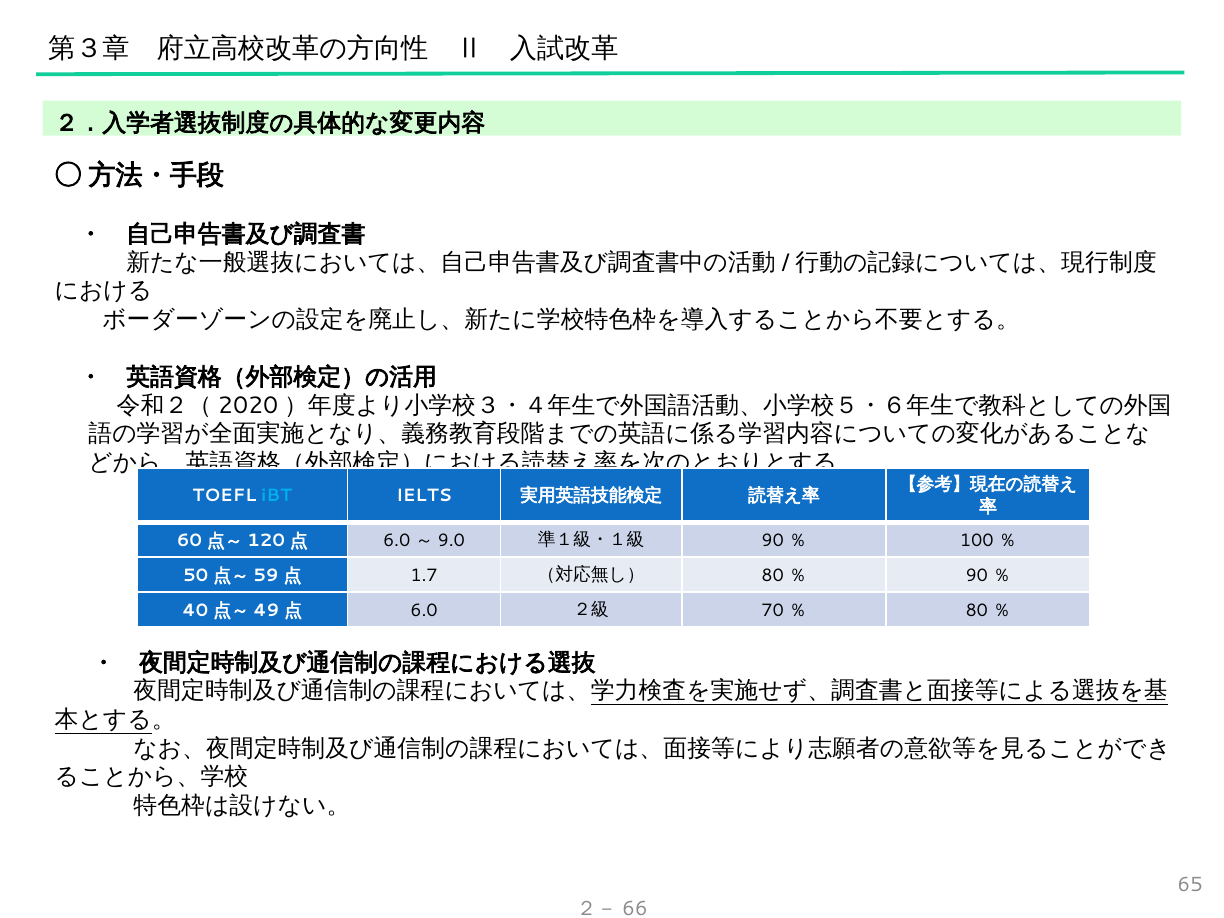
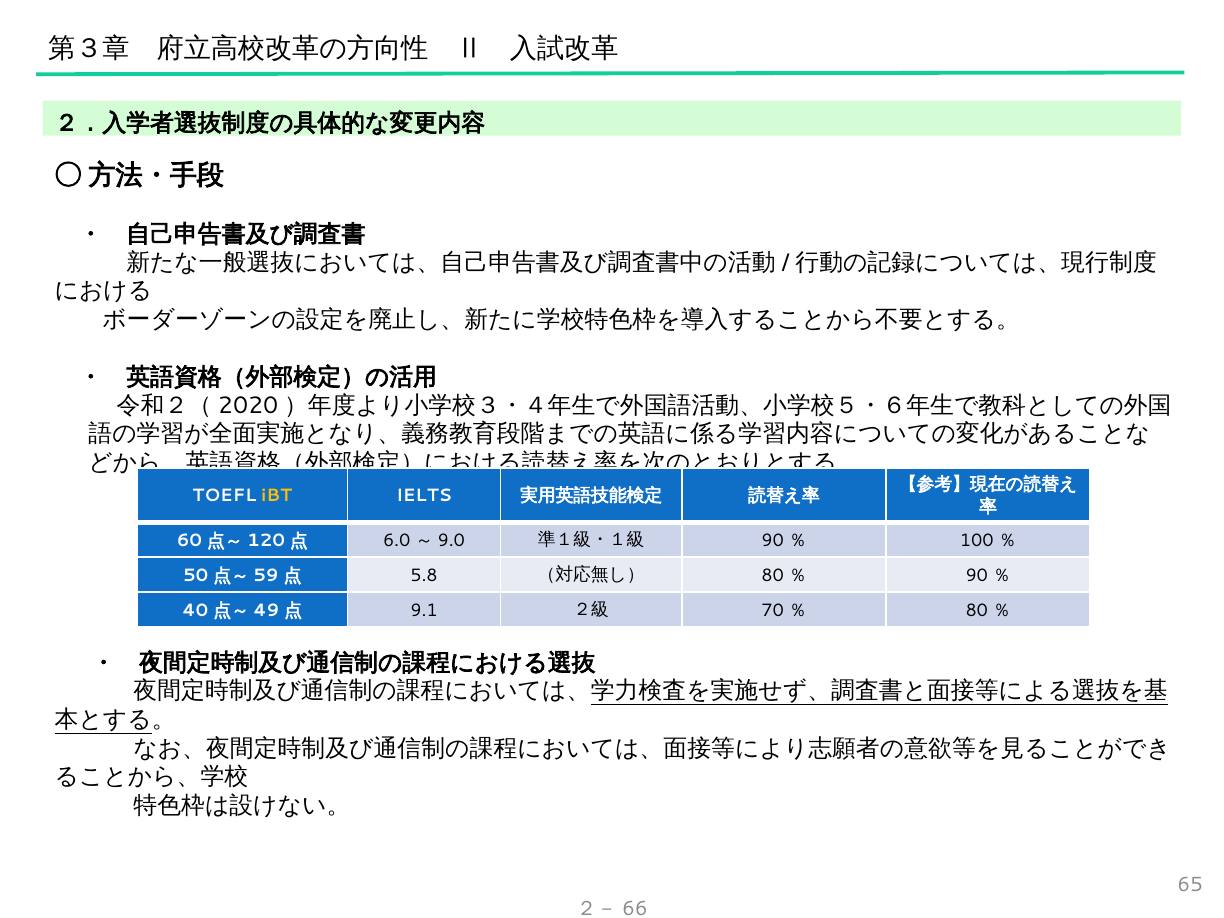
iBT colour: light blue -> yellow (277, 496)
1.7: 1.7 -> 5.8 (424, 576)
6.0: 6.0 -> 9.1 (424, 610)
